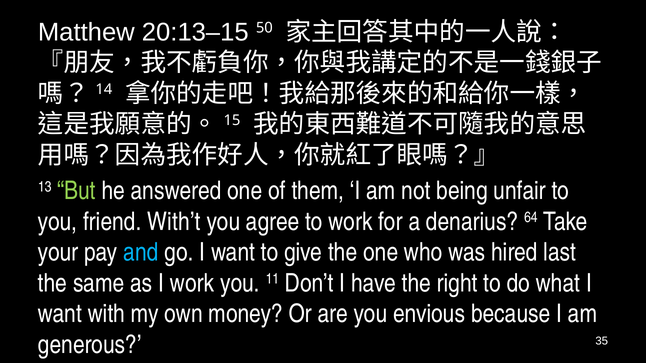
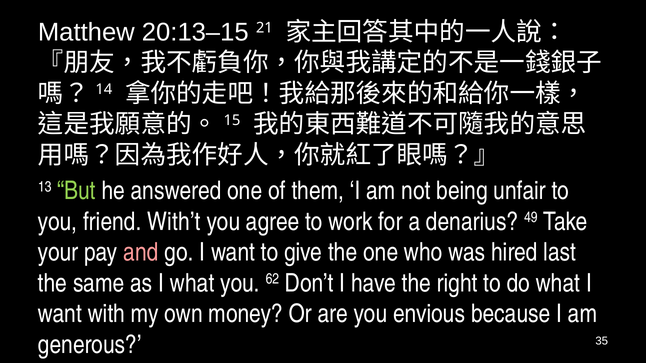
50: 50 -> 21 (264, 28)
64: 64 -> 49 (531, 218)
and colour: light blue -> pink (141, 253)
I work: work -> what (192, 283)
11: 11 -> 62 (272, 279)
